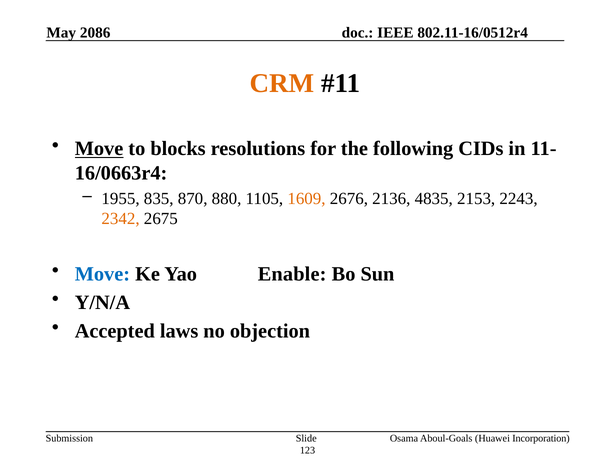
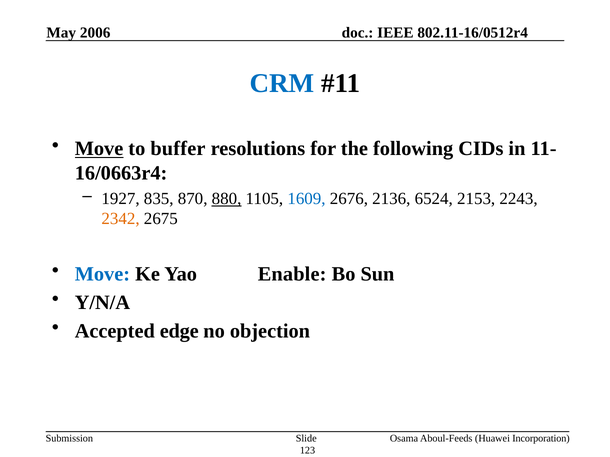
2086: 2086 -> 2006 (95, 33)
CRM colour: orange -> blue (282, 83)
blocks: blocks -> buffer (178, 149)
1955: 1955 -> 1927 (121, 199)
880 underline: none -> present (227, 199)
1609 colour: orange -> blue (306, 199)
4835: 4835 -> 6524 (434, 199)
laws: laws -> edge (179, 331)
Aboul-Goals: Aboul-Goals -> Aboul-Feeds (446, 439)
